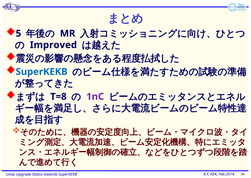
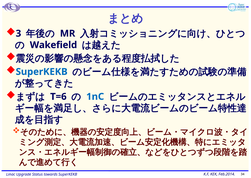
5: 5 -> 3 (18, 33)
Improved: Improved -> Wakefield (53, 45)
T=8: T=8 -> T=6 (58, 96)
1nC colour: purple -> blue (95, 96)
